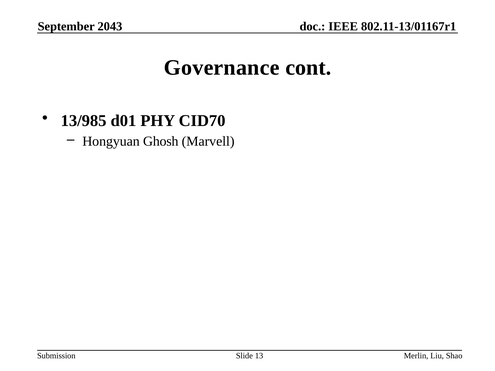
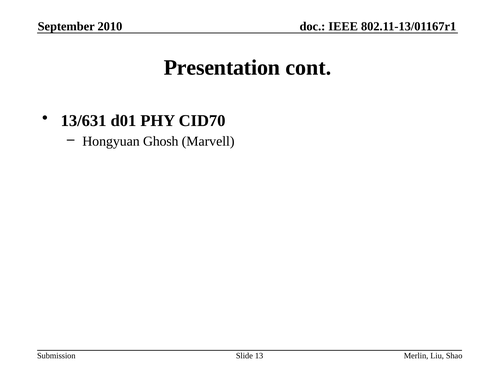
2043: 2043 -> 2010 (110, 26)
Governance: Governance -> Presentation (222, 68)
13/985: 13/985 -> 13/631 (84, 121)
